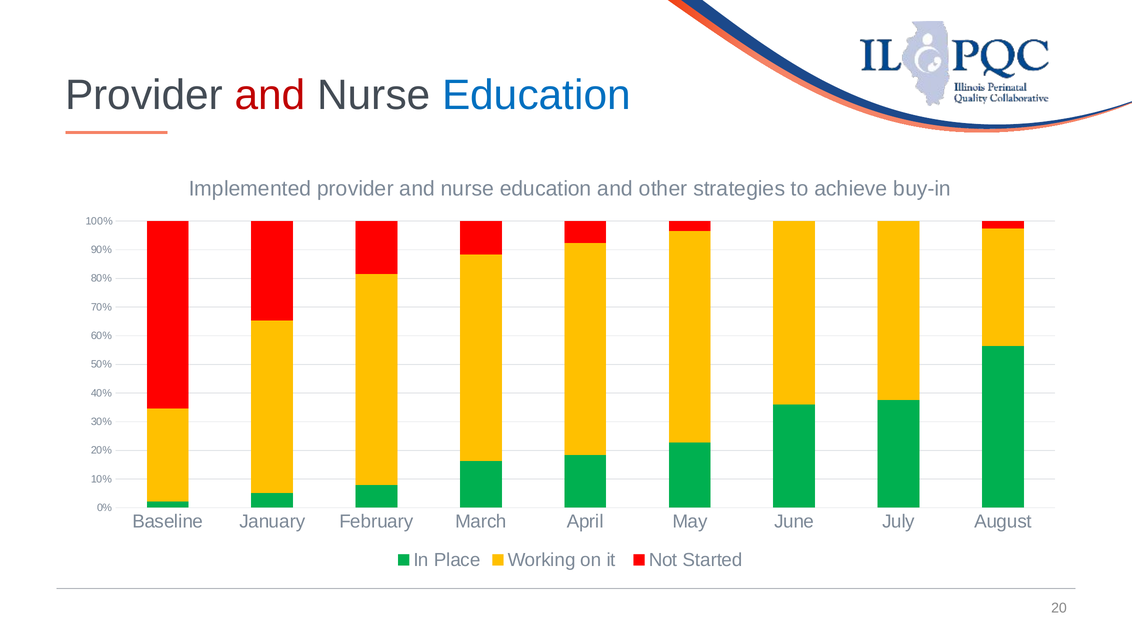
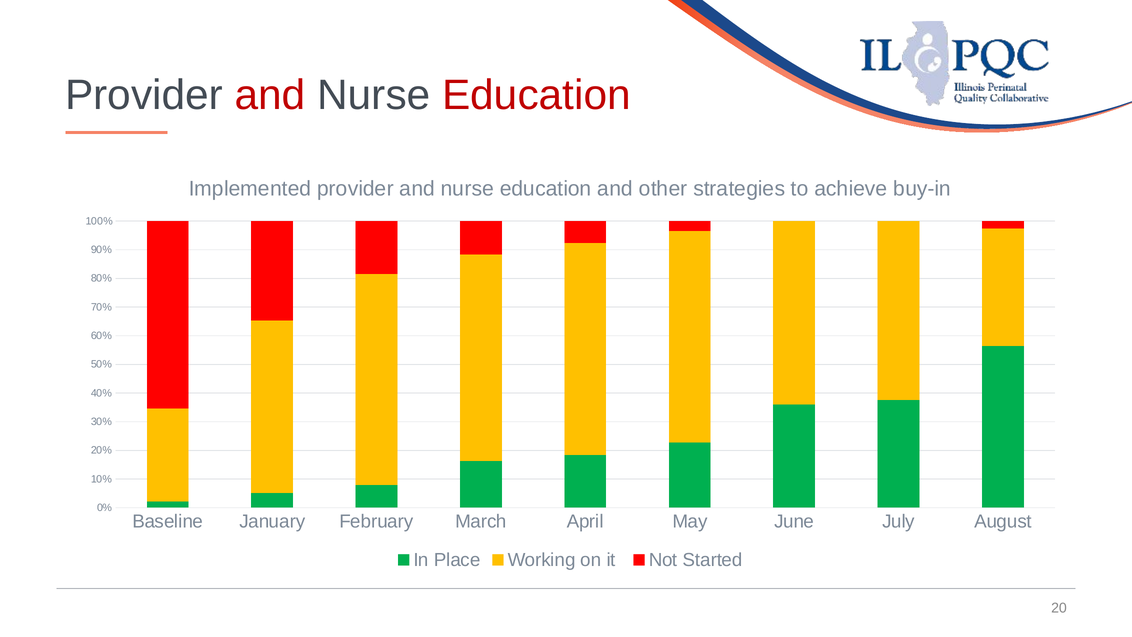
Education colour: blue -> red (536, 95)
